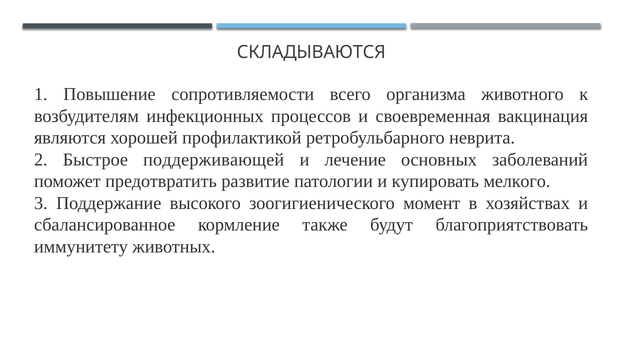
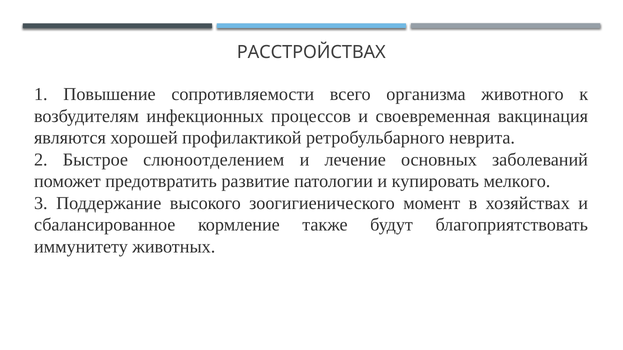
СКЛАДЫВАЮТСЯ: СКЛАДЫВАЮТСЯ -> РАССТРОЙСТВАХ (311, 52)
поддерживающей: поддерживающей -> слюноотделением (214, 160)
